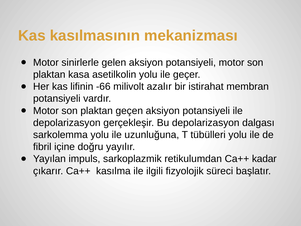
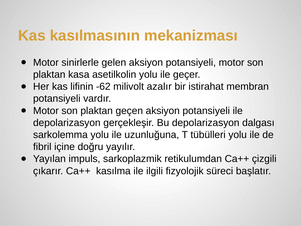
-66: -66 -> -62 (103, 86)
kadar: kadar -> çizgili (264, 159)
